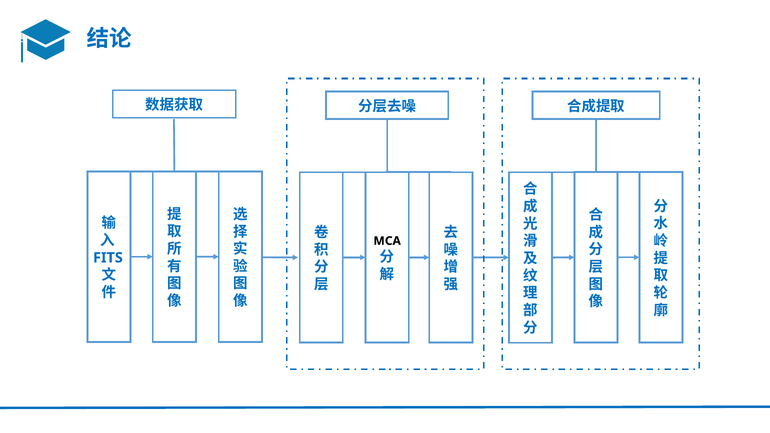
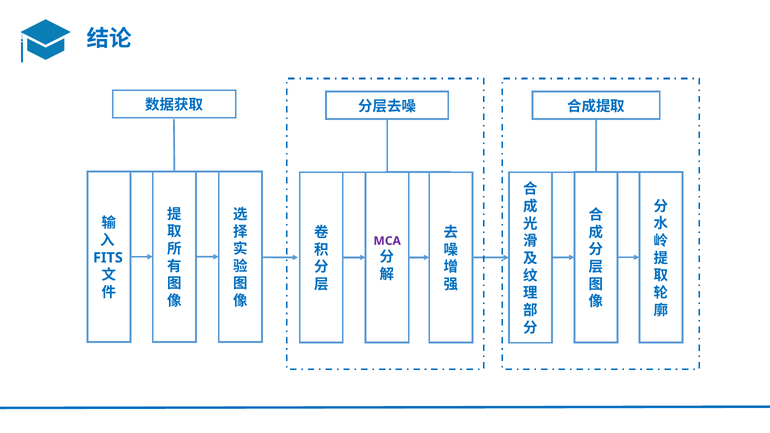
MCA colour: black -> purple (387, 241)
